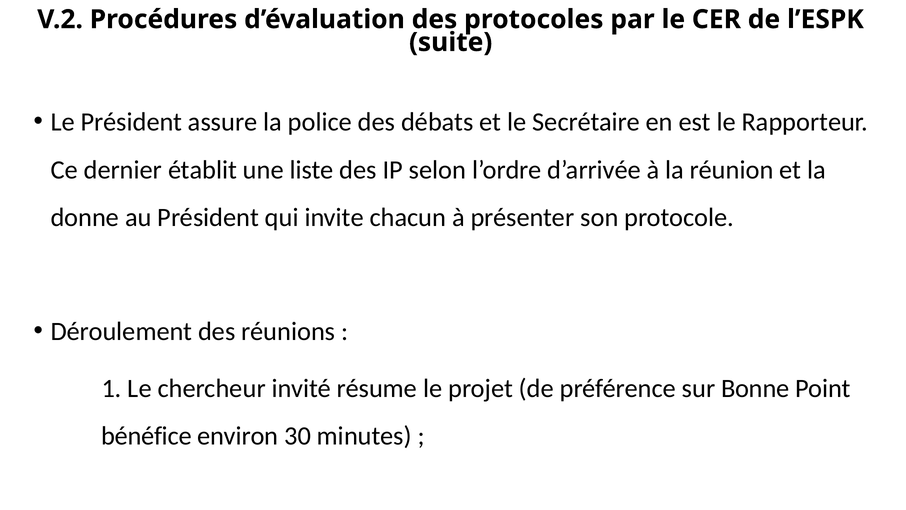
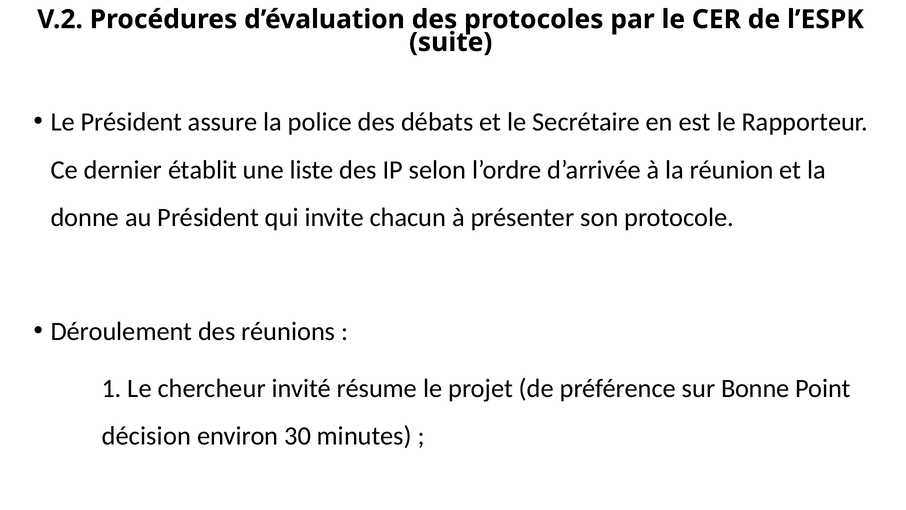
bénéfice: bénéfice -> décision (146, 436)
